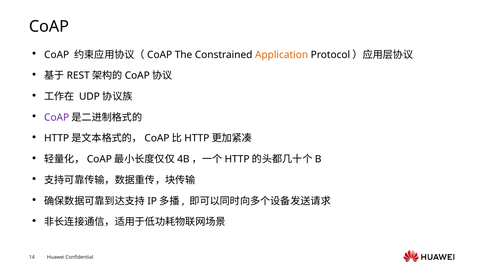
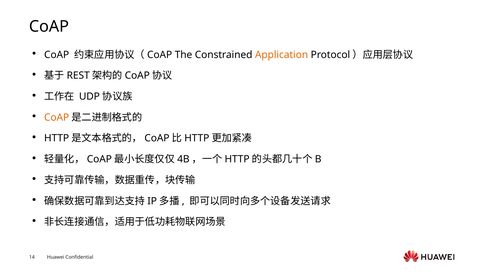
CoAP colour: purple -> orange (57, 117)
